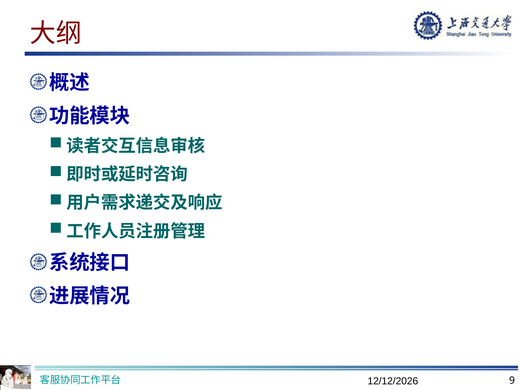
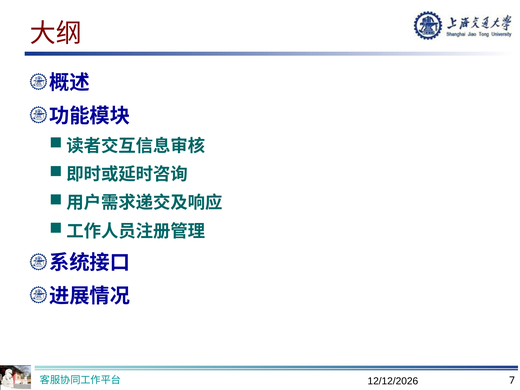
9: 9 -> 7 (512, 381)
